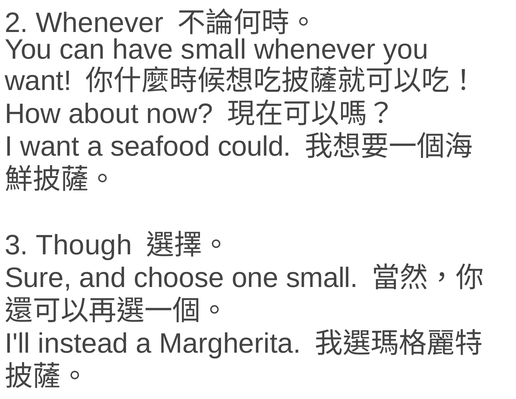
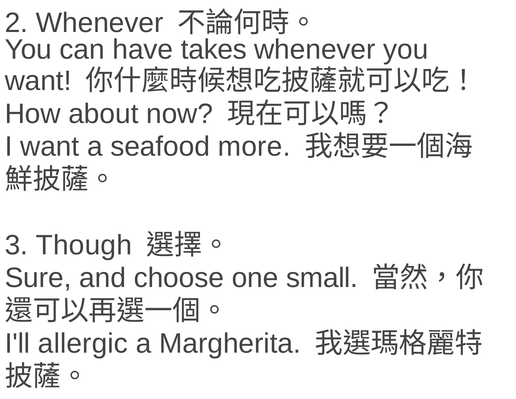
have small: small -> takes (214, 50)
could: could -> more (254, 147)
instead: instead -> allergic (83, 343)
